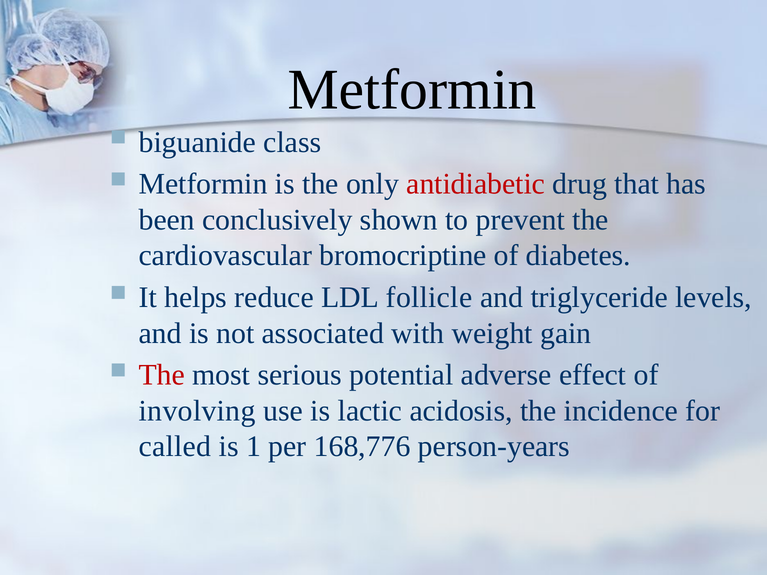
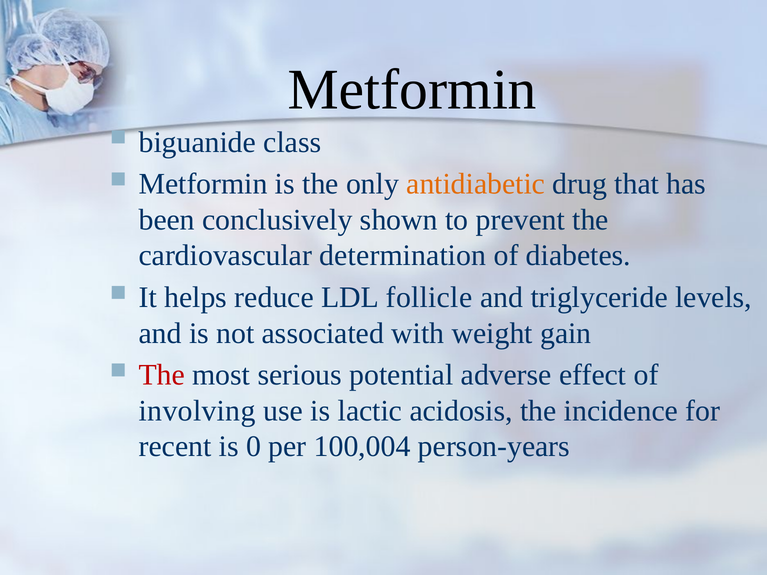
antidiabetic colour: red -> orange (476, 184)
bromocriptine: bromocriptine -> determination (403, 256)
called: called -> recent (175, 447)
1: 1 -> 0 (254, 447)
168,776: 168,776 -> 100,004 (362, 447)
